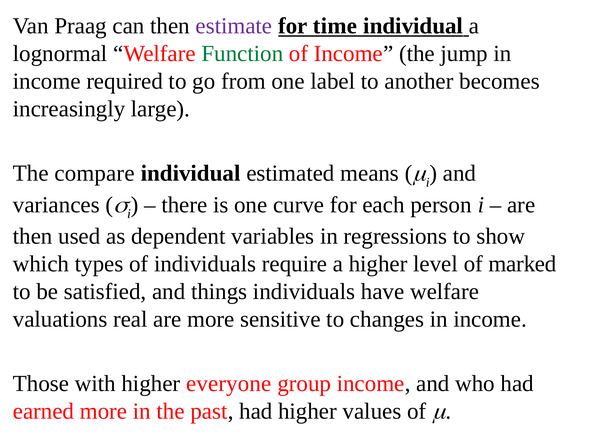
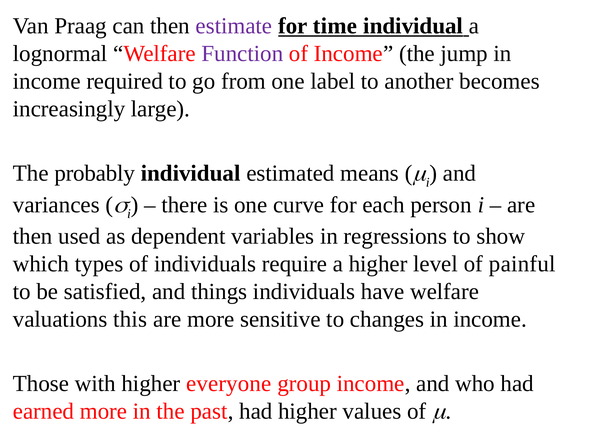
Function colour: green -> purple (242, 54)
compare: compare -> probably (95, 174)
marked: marked -> painful (522, 264)
real: real -> this (130, 320)
